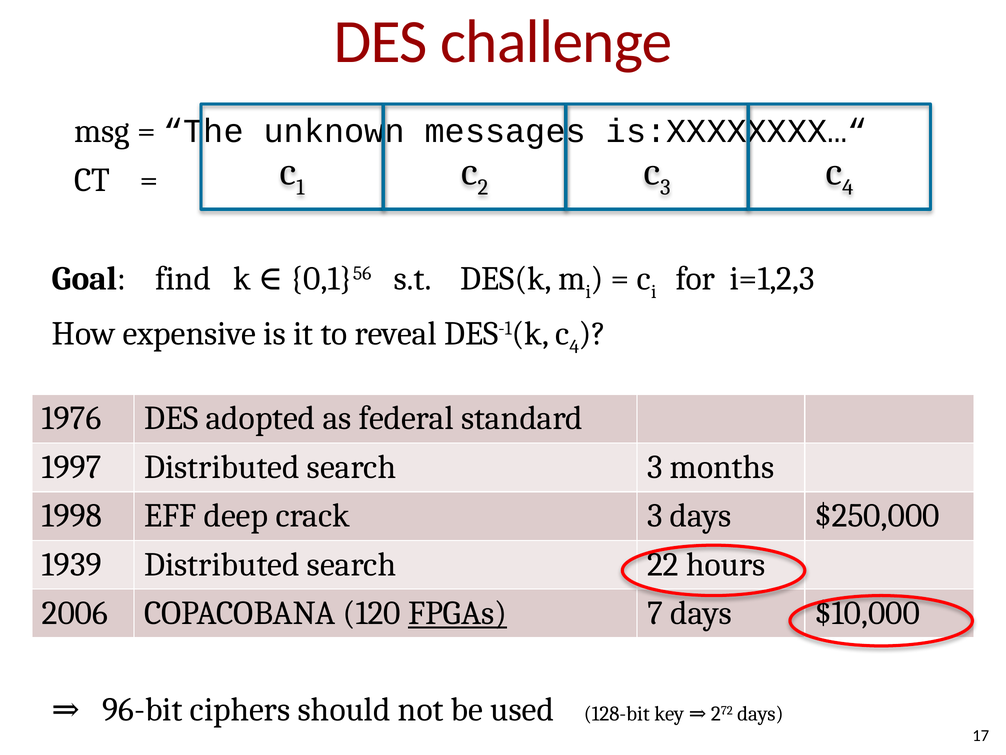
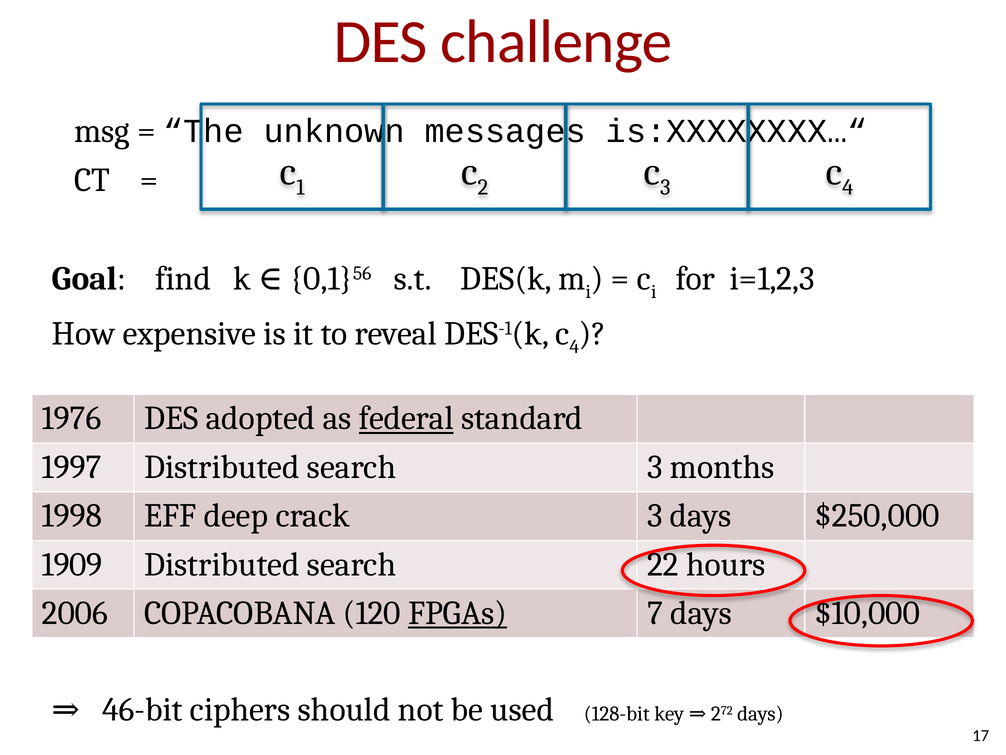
federal underline: none -> present (406, 418)
1939: 1939 -> 1909 (72, 564)
96-bit: 96-bit -> 46-bit (142, 709)
